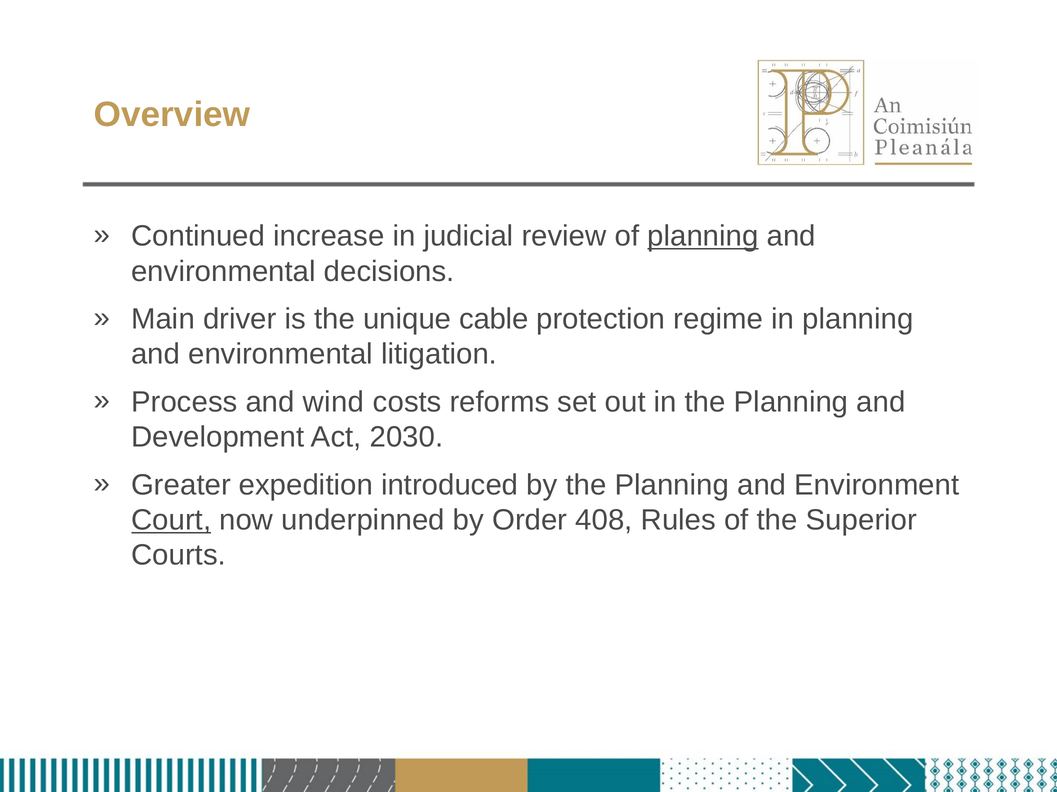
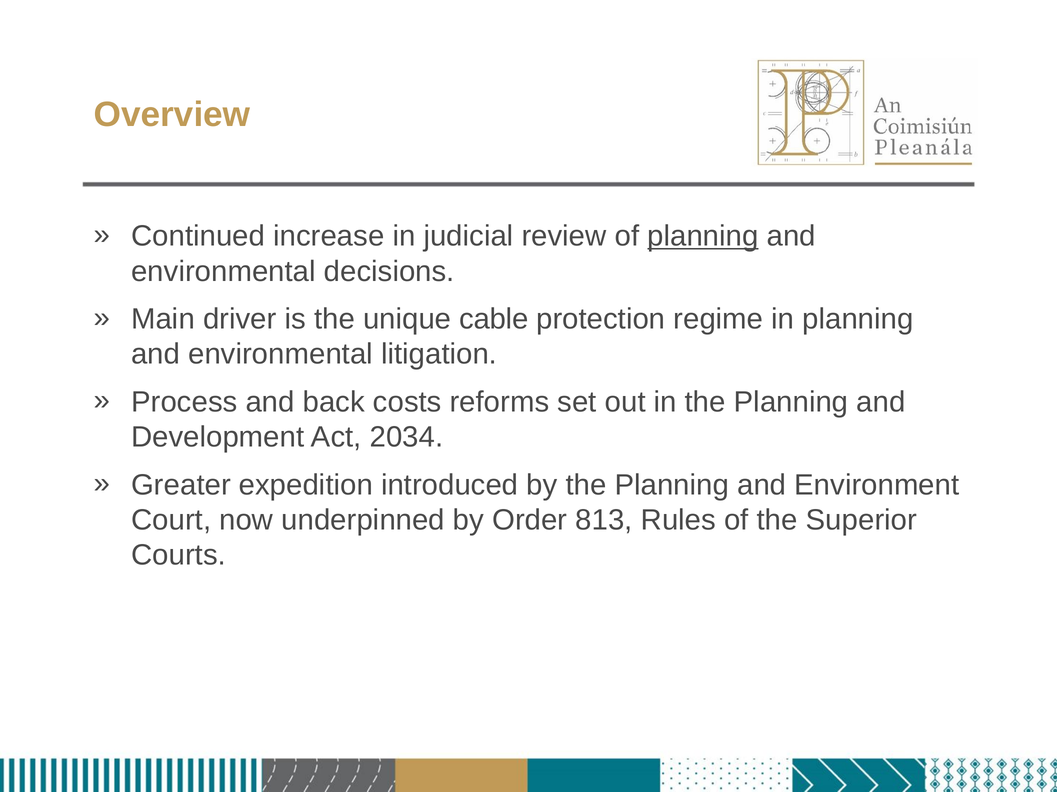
wind: wind -> back (334, 402)
2030: 2030 -> 2034 (406, 438)
Court underline: present -> none (171, 521)
408: 408 -> 813 (604, 521)
